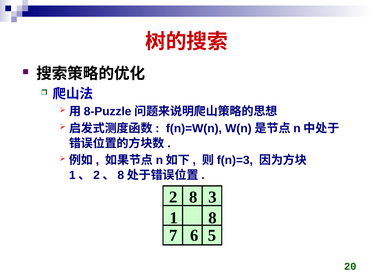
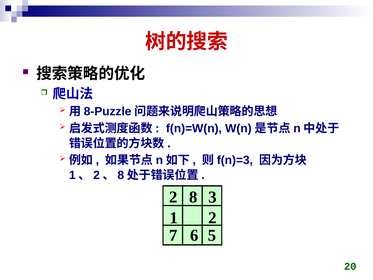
1 8: 8 -> 2 (212, 218)
